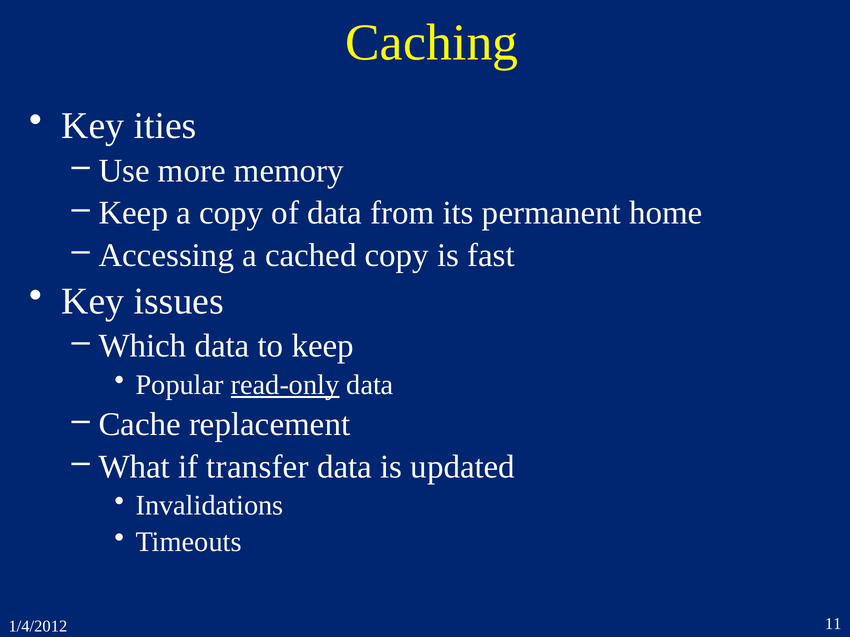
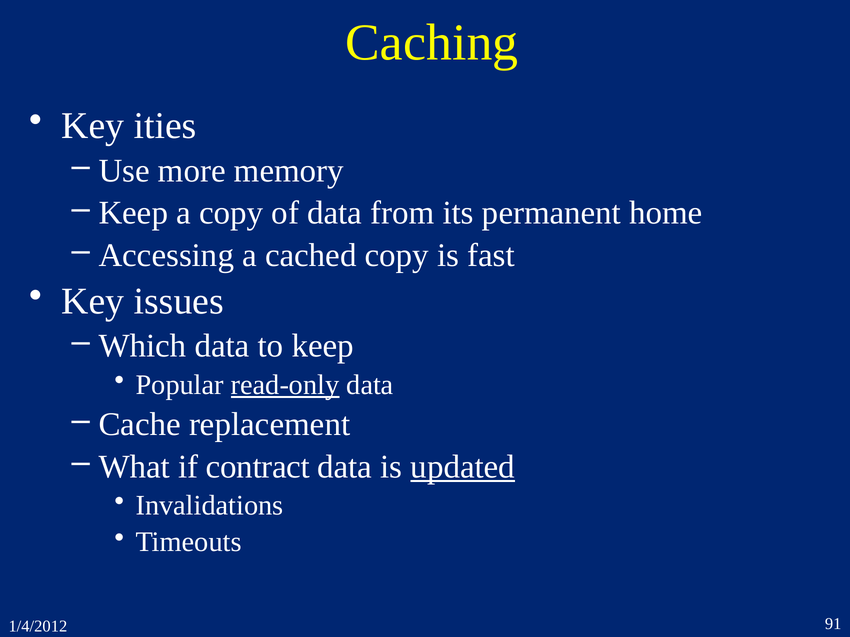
transfer: transfer -> contract (258, 467)
updated underline: none -> present (463, 467)
11: 11 -> 91 (833, 624)
